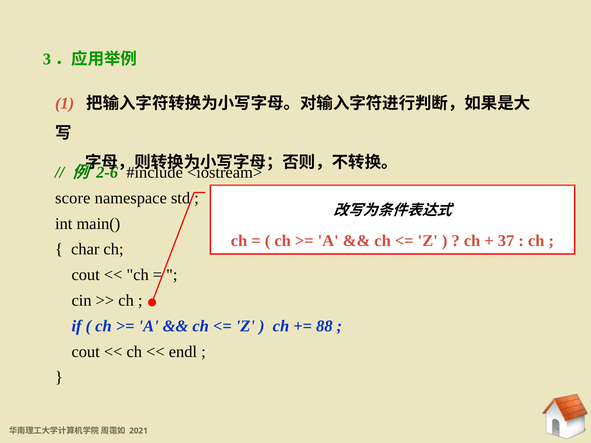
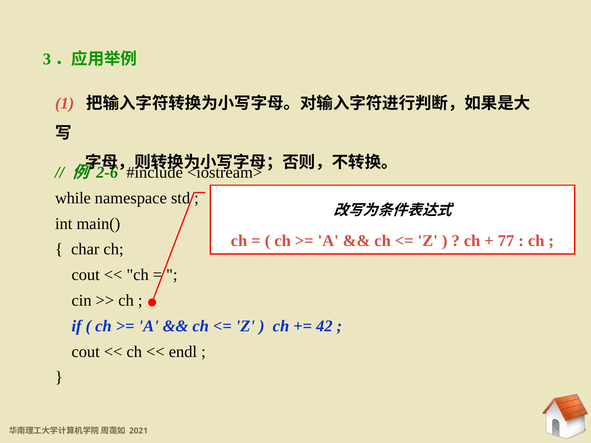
score: score -> while (73, 198)
37: 37 -> 77 (506, 241)
88: 88 -> 42 (324, 326)
